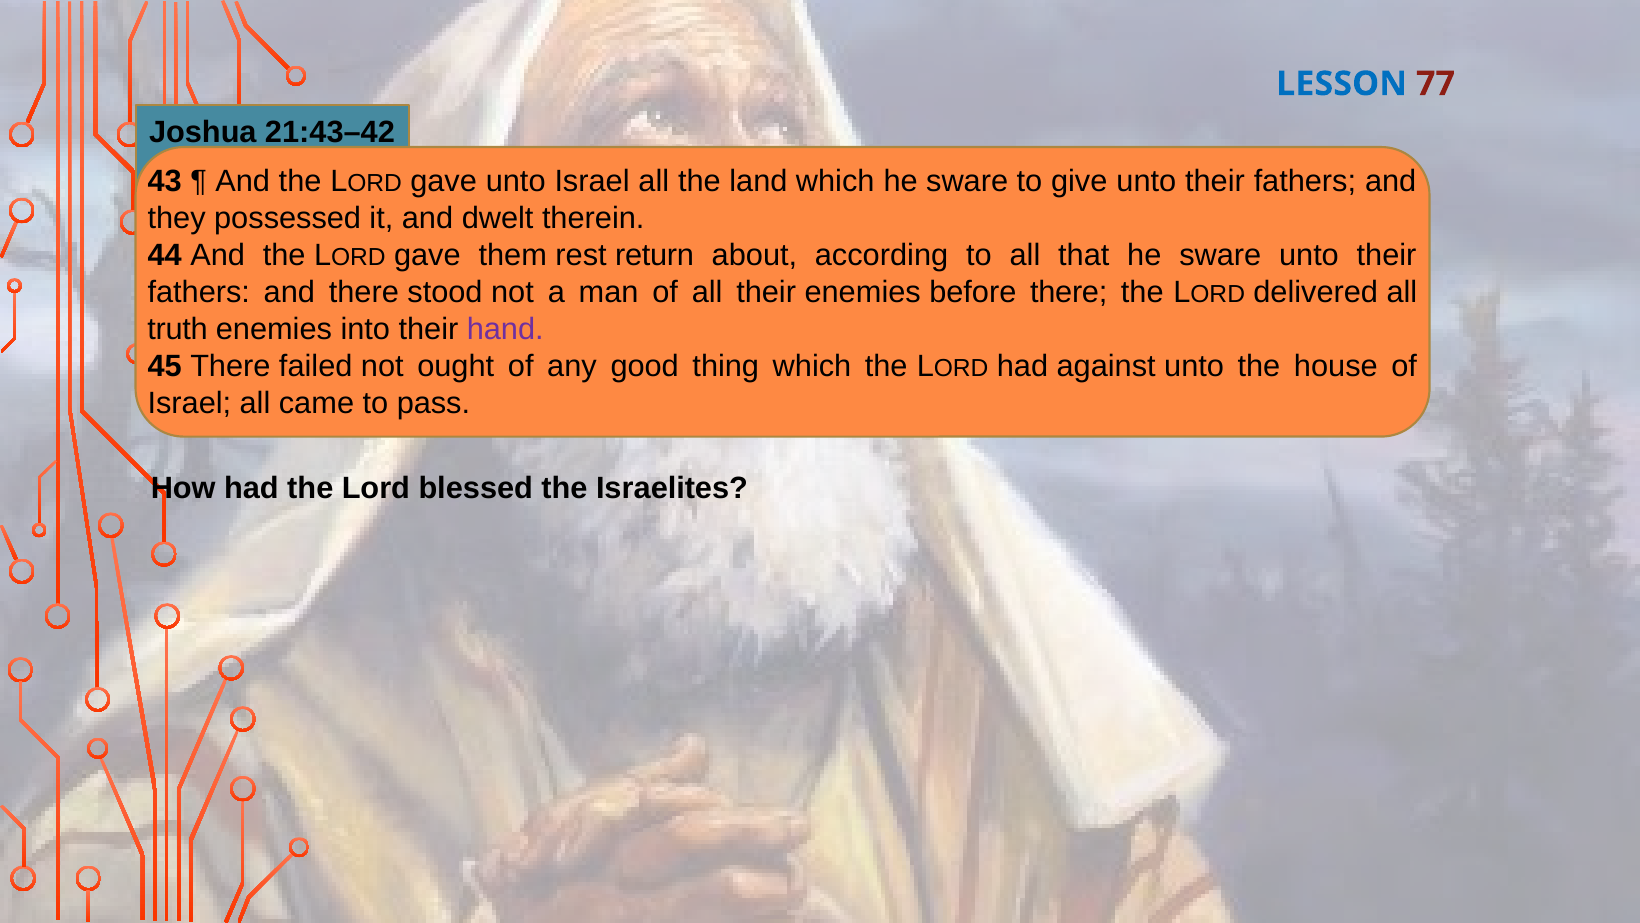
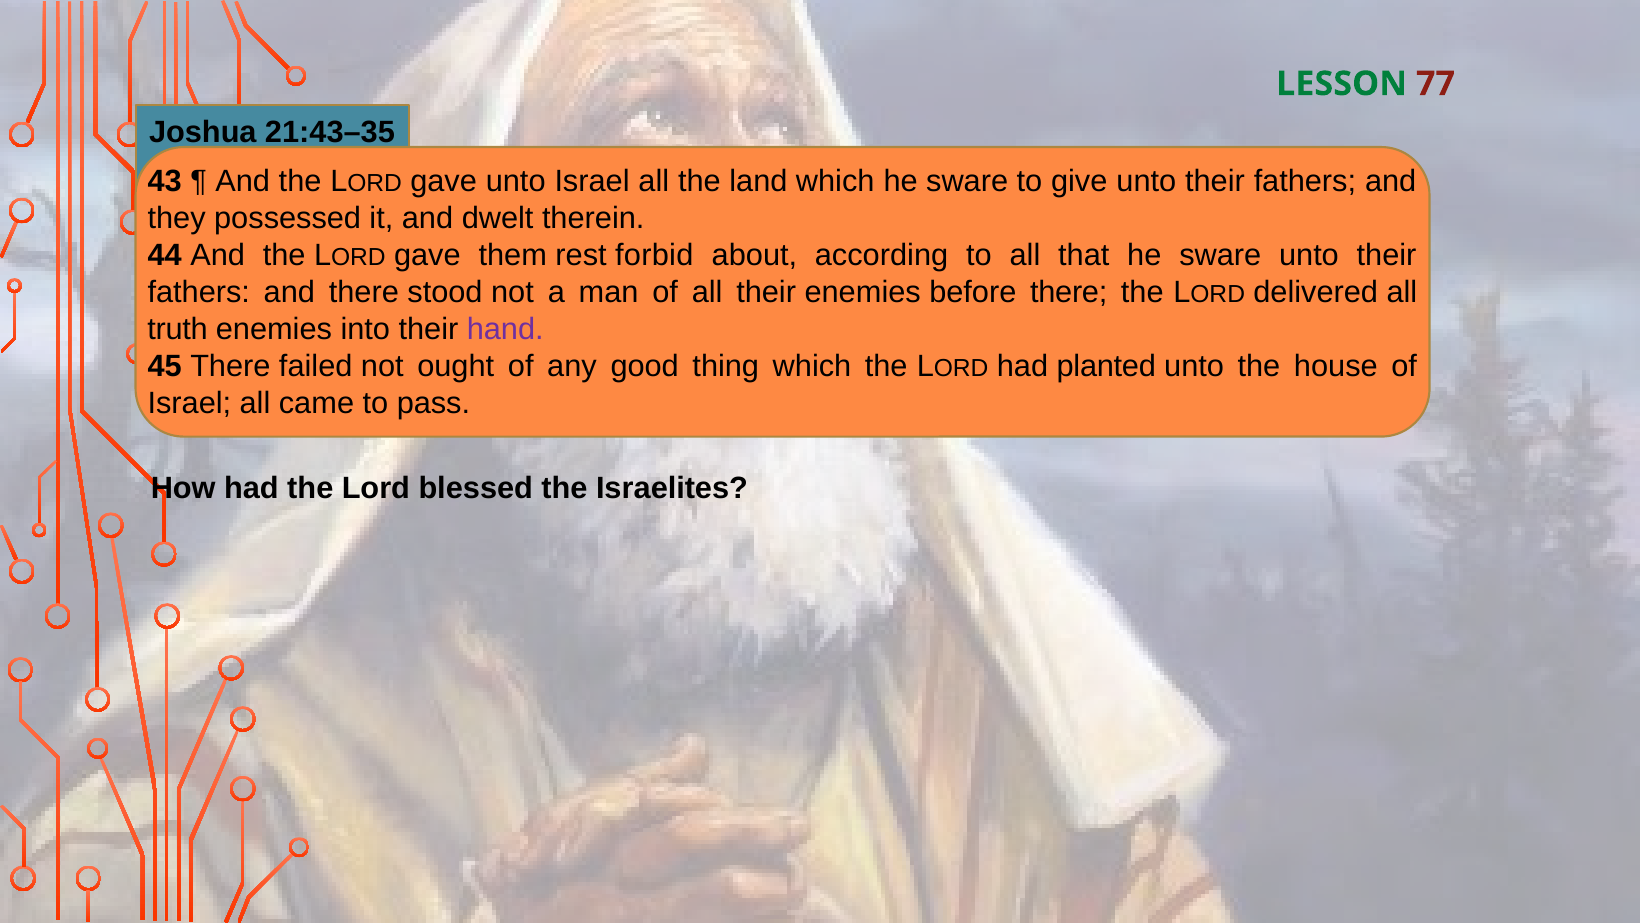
LESSON colour: blue -> green (1342, 84)
21:43–42: 21:43–42 -> 21:43–35 (330, 132)
return: return -> forbid (654, 256)
against: against -> planted (1106, 366)
